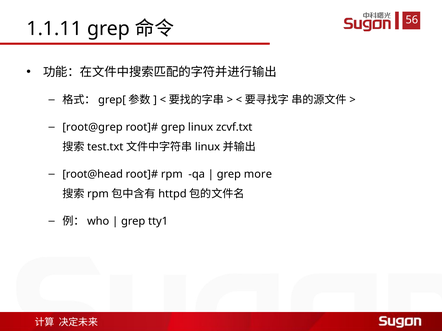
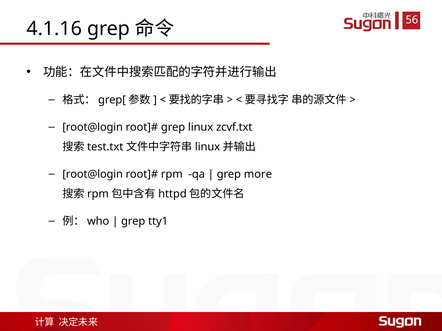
1.1.11: 1.1.11 -> 4.1.16 (54, 29)
root@grep: root@grep -> root@login (93, 127)
root@head: root@head -> root@login (93, 174)
